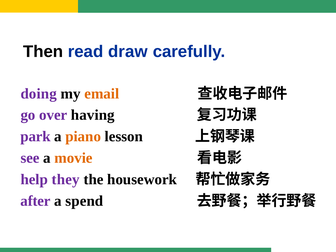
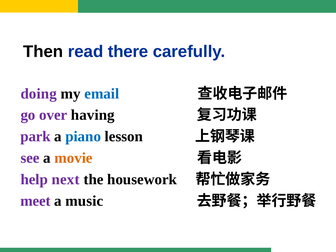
draw: draw -> there (128, 52)
email colour: orange -> blue (102, 94)
piano colour: orange -> blue (83, 137)
they: they -> next (66, 179)
after: after -> meet (35, 201)
spend: spend -> music (84, 201)
